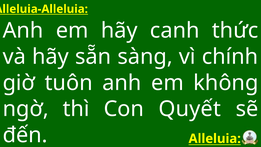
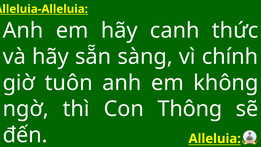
Quyết: Quyết -> Thông (190, 109)
